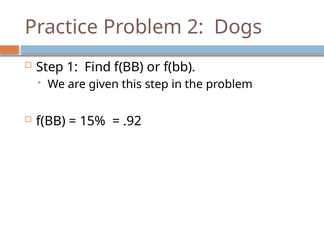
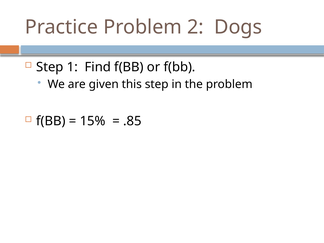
.92: .92 -> .85 (132, 121)
